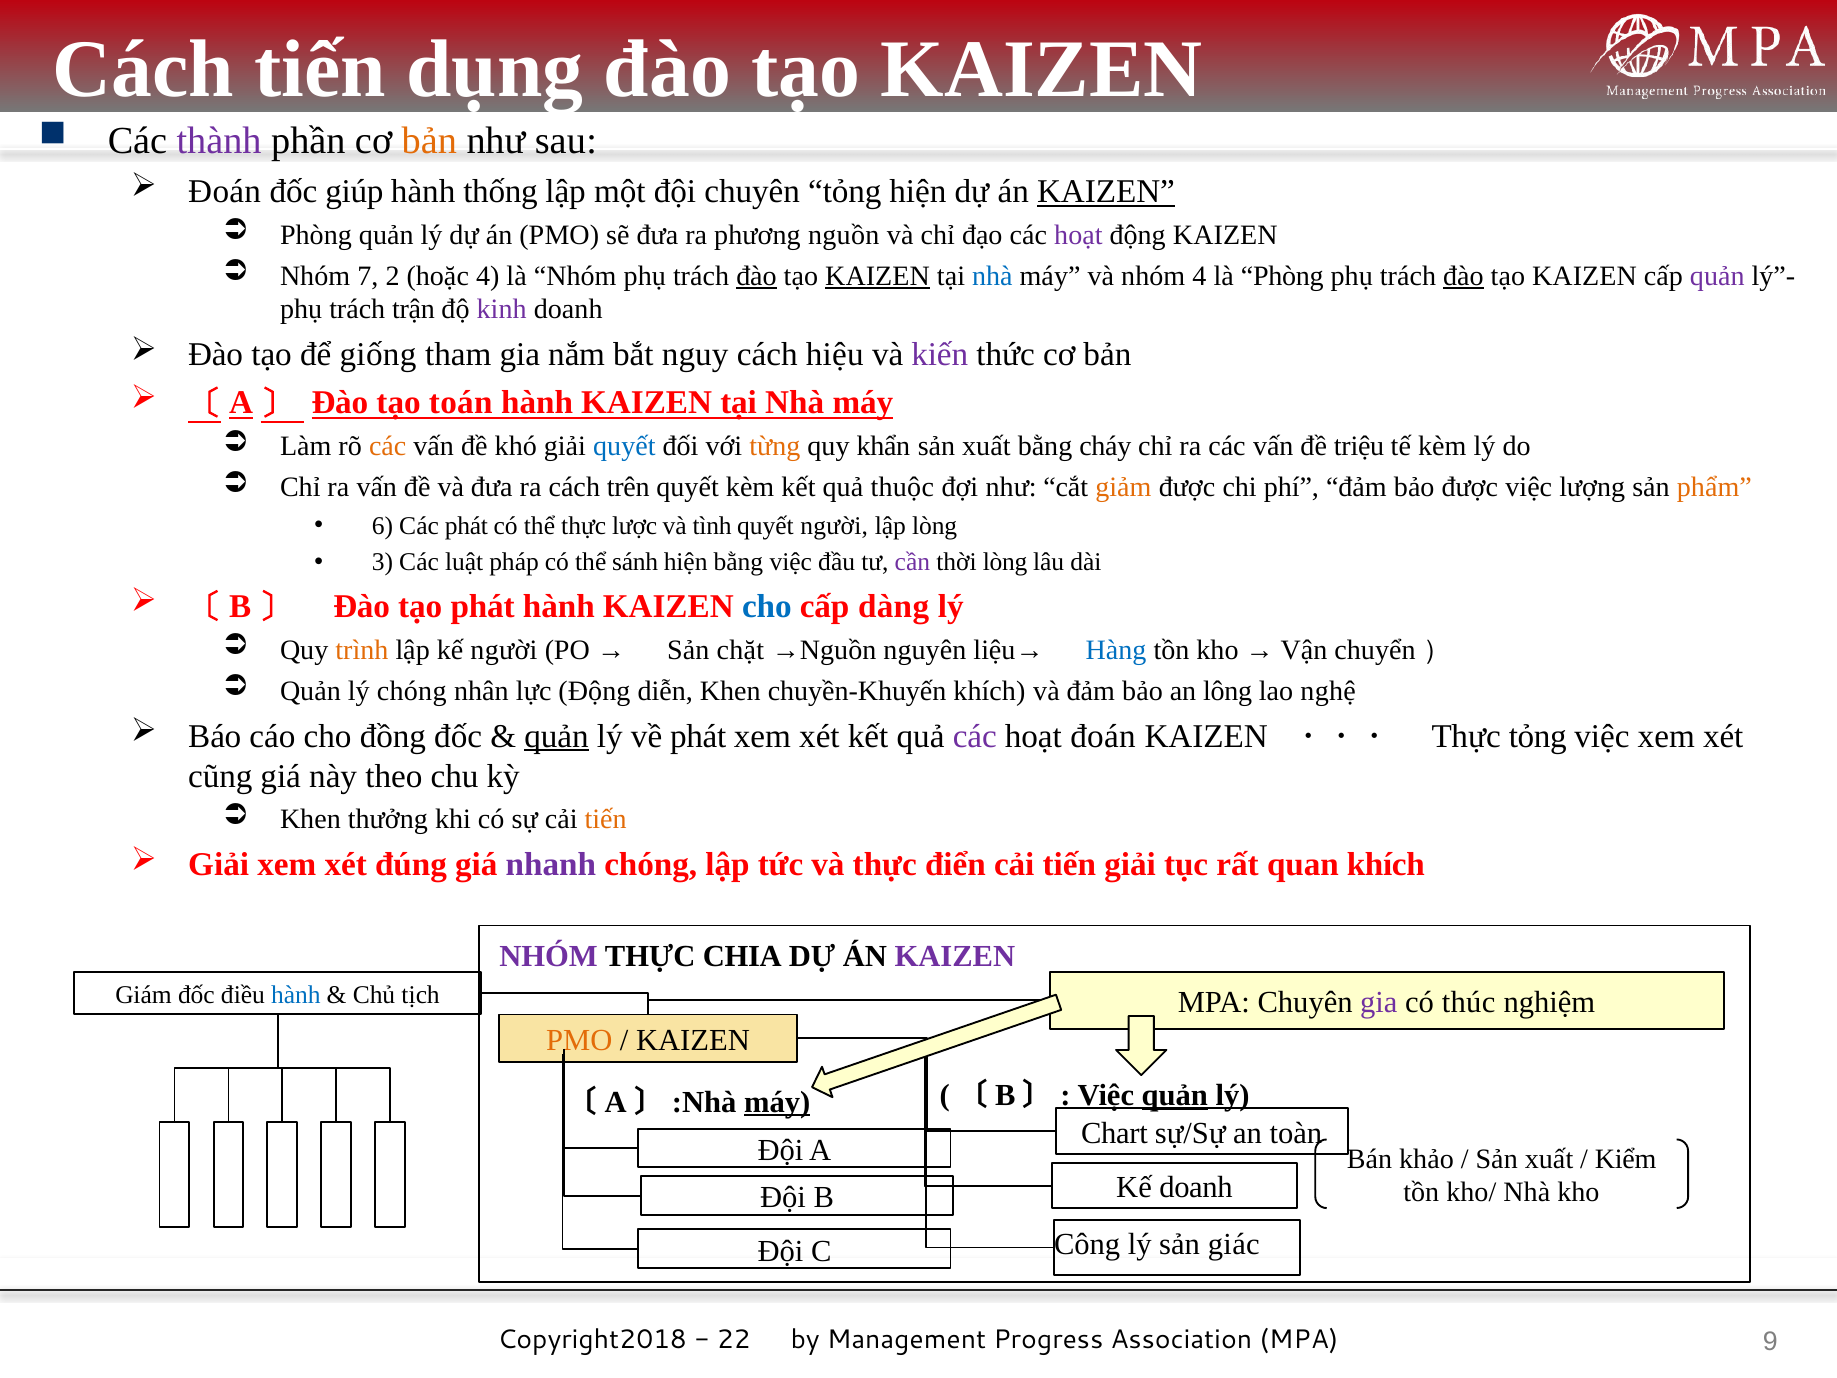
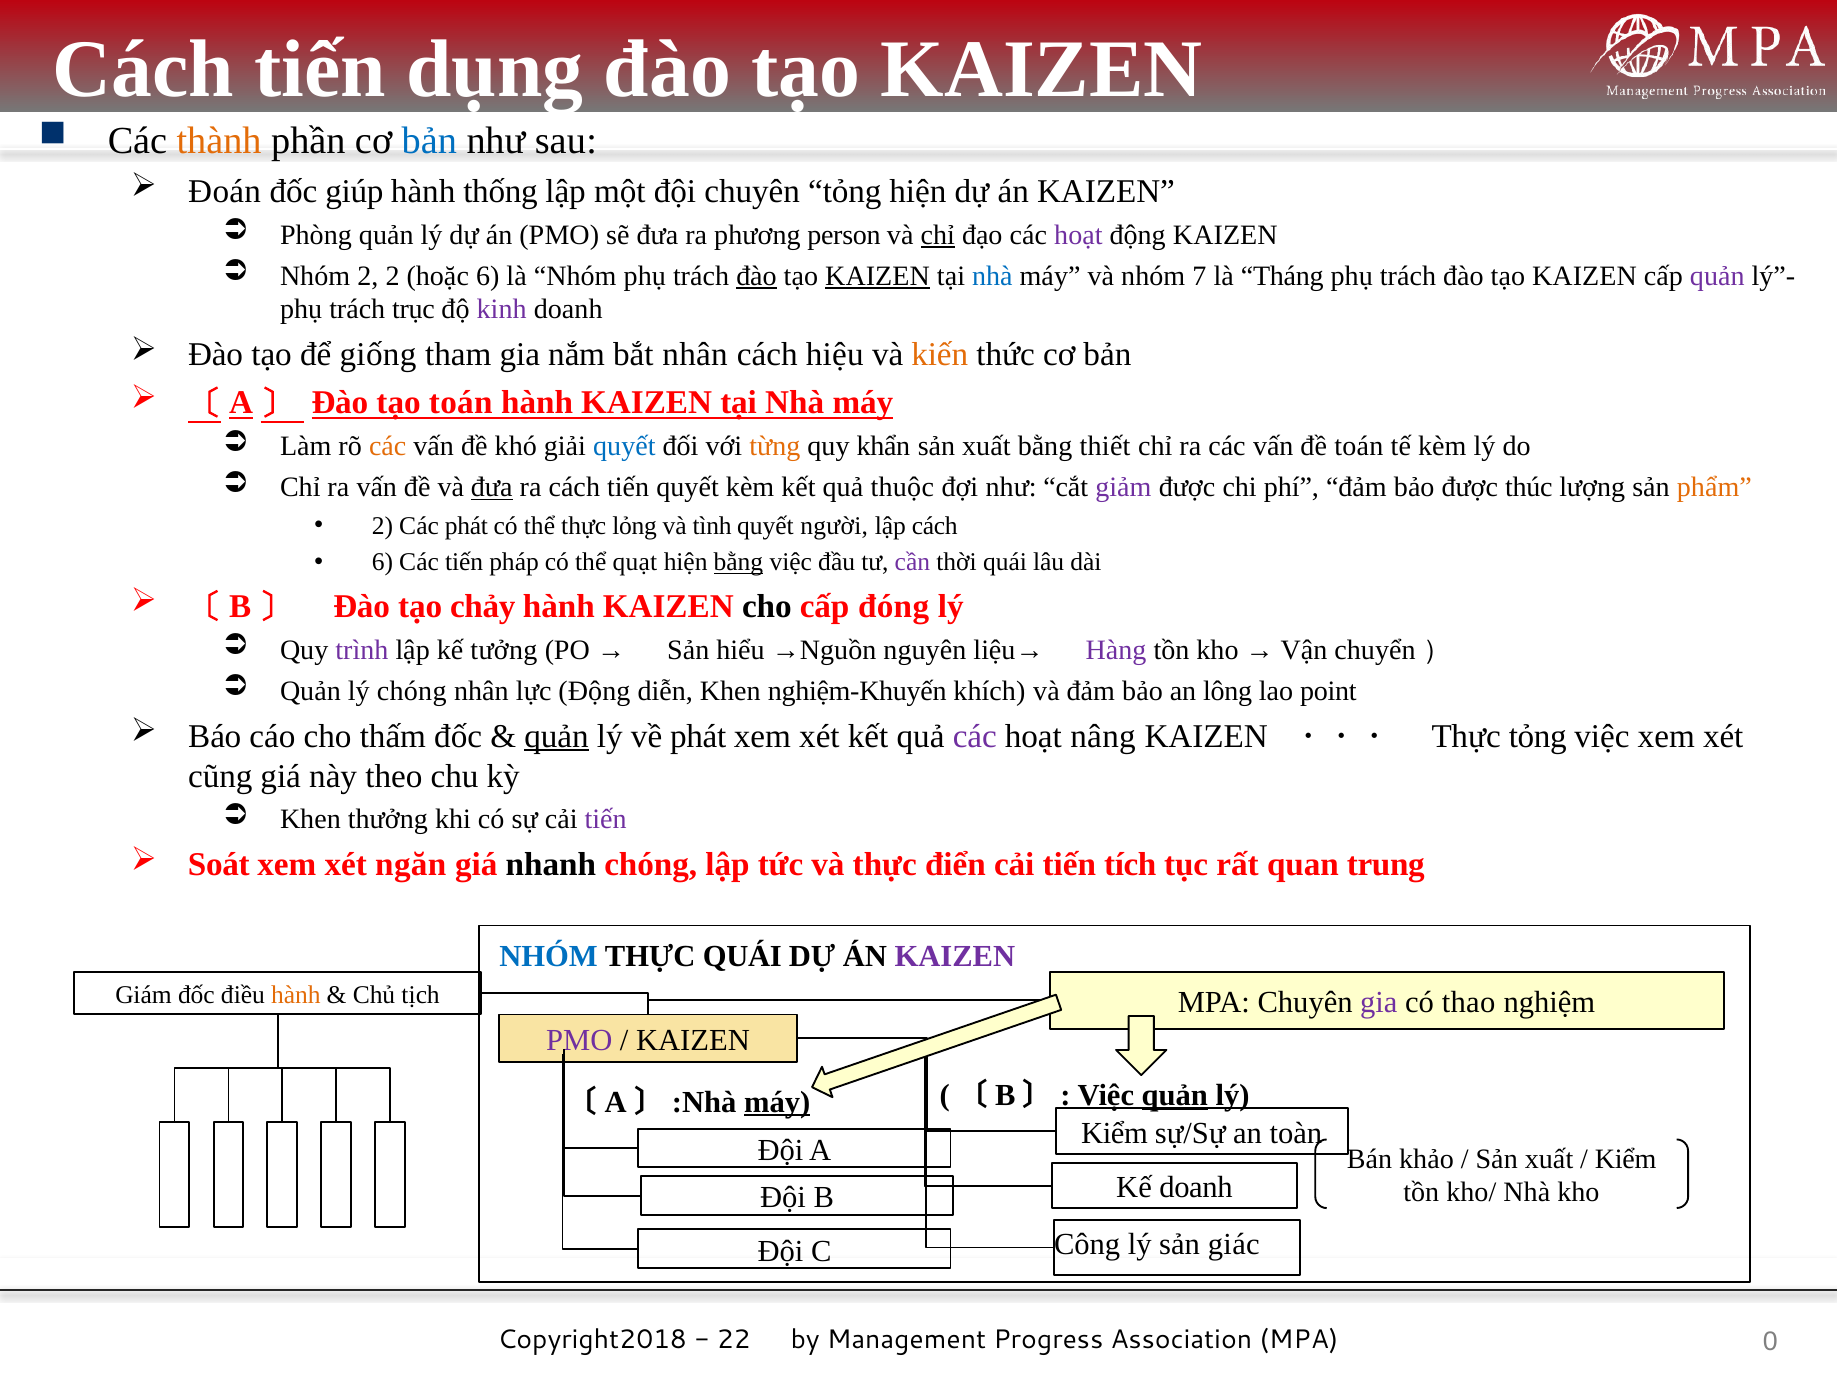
thành colour: purple -> orange (219, 141)
bản colour: orange -> blue (429, 141)
KAIZEN underline: present -> none (1106, 191)
nguồn: nguồn -> person (844, 235)
chỉ underline: none -> present (938, 235)
Nhóm 7: 7 -> 2 (368, 276)
hoặc 4: 4 -> 6 (488, 276)
nhóm 4: 4 -> 7 (1200, 276)
là Phòng: Phòng -> Tháng (1282, 276)
đào underline: present -> none (1463, 276)
trận: trận -> trục (413, 310)
bắt nguy: nguy -> nhân (695, 355)
kiến colour: purple -> orange (940, 355)
cháy: cháy -> thiết (1105, 447)
đề triệu: triệu -> toán (1359, 447)
đưa underline: none -> present (492, 487)
ra cách trên: trên -> tiến (628, 487)
giảm colour: orange -> purple (1123, 487)
được việc: việc -> thúc (1529, 487)
6: 6 -> 2 (382, 526)
lược: lược -> lỏng (635, 526)
lập lòng: lòng -> cách (935, 526)
3: 3 -> 6 (382, 562)
Các luật: luật -> tiến (464, 562)
sánh: sánh -> quạt (635, 562)
bằng underline: none -> present (738, 562)
thời lòng: lòng -> quái (1005, 562)
tạo phát: phát -> chảy (483, 606)
cho colour: blue -> black (767, 606)
dàng: dàng -> đóng (894, 606)
trình colour: orange -> purple (362, 650)
kế người: người -> tưởng (504, 650)
chặt: chặt -> hiểu (741, 650)
Hàng colour: blue -> purple (1116, 650)
chuyền-Khuyến: chuyền-Khuyến -> nghiệm-Khuyến (857, 691)
nghệ: nghệ -> point (1328, 691)
đồng: đồng -> thấm (393, 736)
hoạt đoán: đoán -> nâng (1103, 736)
tiến colour: orange -> purple (606, 819)
Giải: Giải -> Soát (219, 865)
đúng: đúng -> ngăn (411, 865)
nhanh colour: purple -> black (551, 865)
tiến giải: giải -> tích (1130, 865)
quan khích: khích -> trung (1386, 865)
NHÓM colour: purple -> blue (549, 956)
THỰC CHIA: CHIA -> QUÁI (742, 956)
hành colour: blue -> orange (296, 995)
thúc: thúc -> thao (1469, 1002)
PMO colour: orange -> purple (579, 1040)
Chart: Chart -> Kiểm (1114, 1133)
9: 9 -> 0 (1770, 1341)
